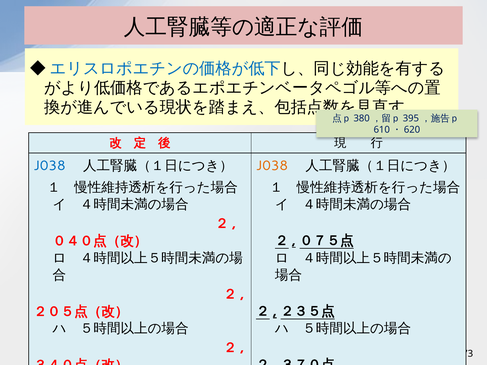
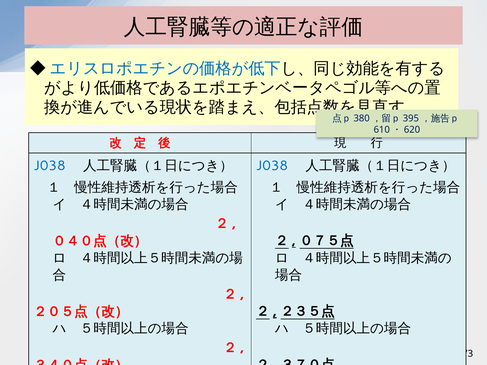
J038 colour: orange -> blue (272, 166)
